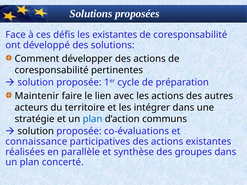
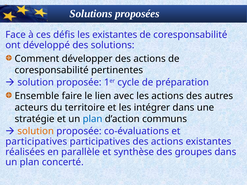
Maintenir: Maintenir -> Ensemble (37, 96)
solution colour: black -> orange (36, 131)
connaissance: connaissance -> participatives (36, 142)
